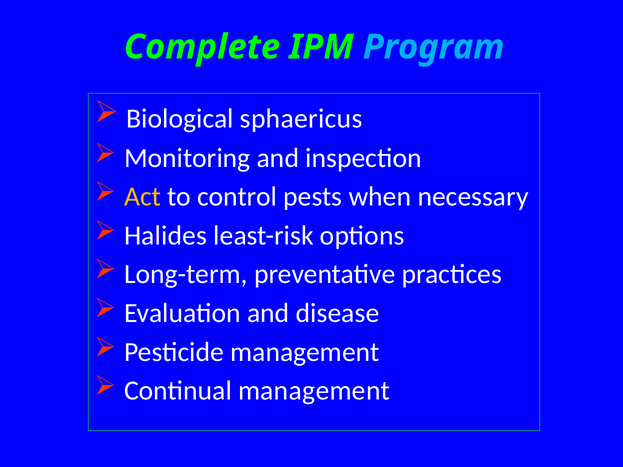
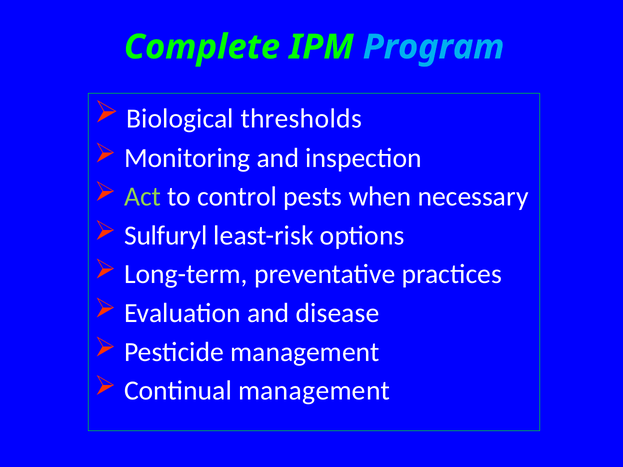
sphaericus: sphaericus -> thresholds (301, 119)
Act colour: yellow -> light green (143, 197)
Halides: Halides -> Sulfuryl (166, 236)
